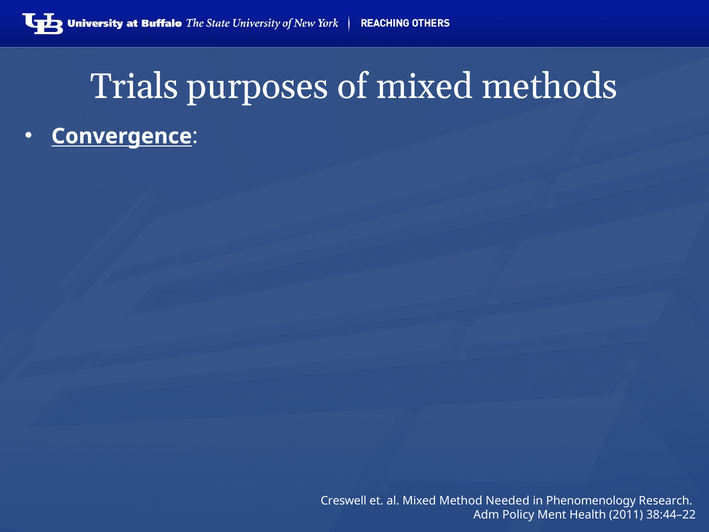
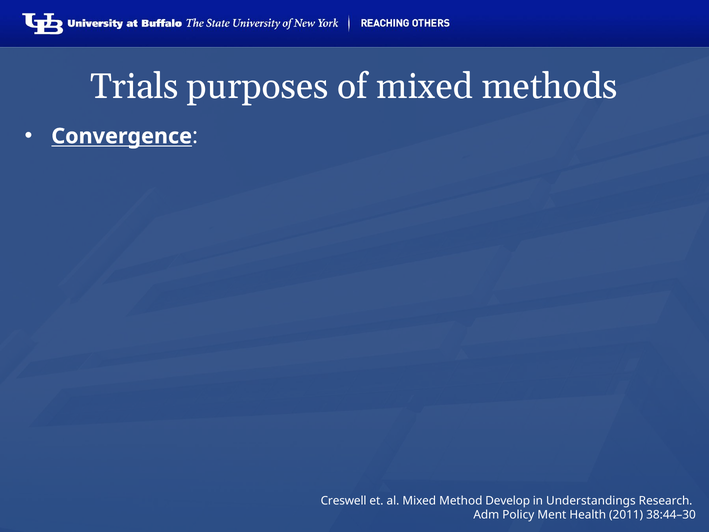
Needed: Needed -> Develop (508, 501)
Phenomenology: Phenomenology -> Understandings (591, 501)
38:44–22: 38:44–22 -> 38:44–30 (671, 515)
